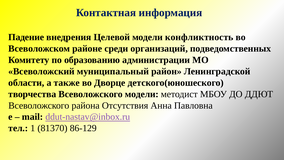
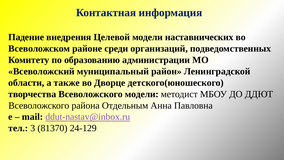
конфликтность: конфликтность -> наставнических (199, 37)
Отсутствия: Отсутствия -> Отдельным (125, 105)
1: 1 -> 3 (33, 128)
86-129: 86-129 -> 24-129 (83, 128)
